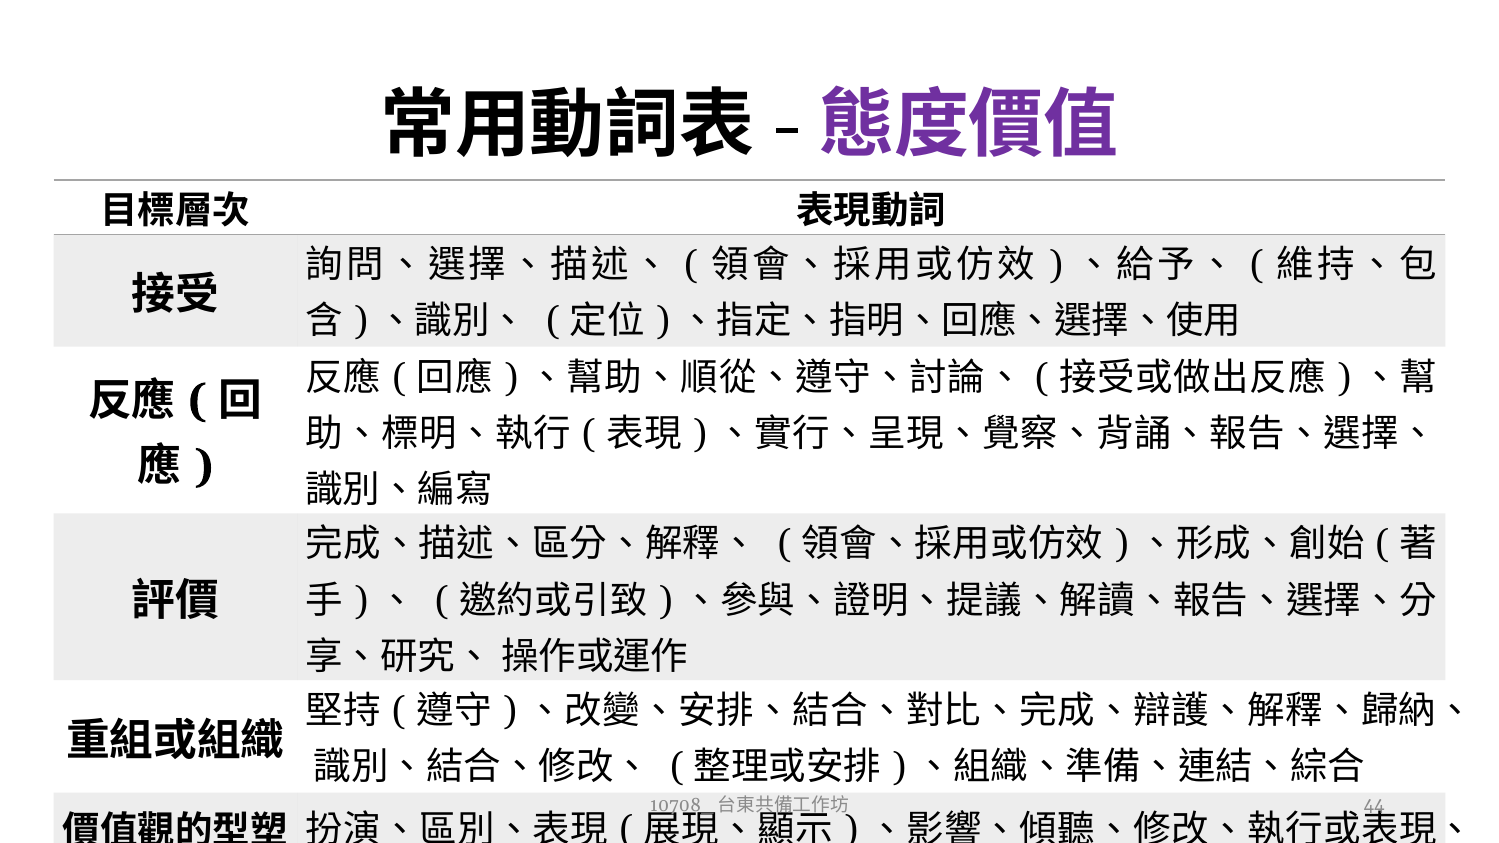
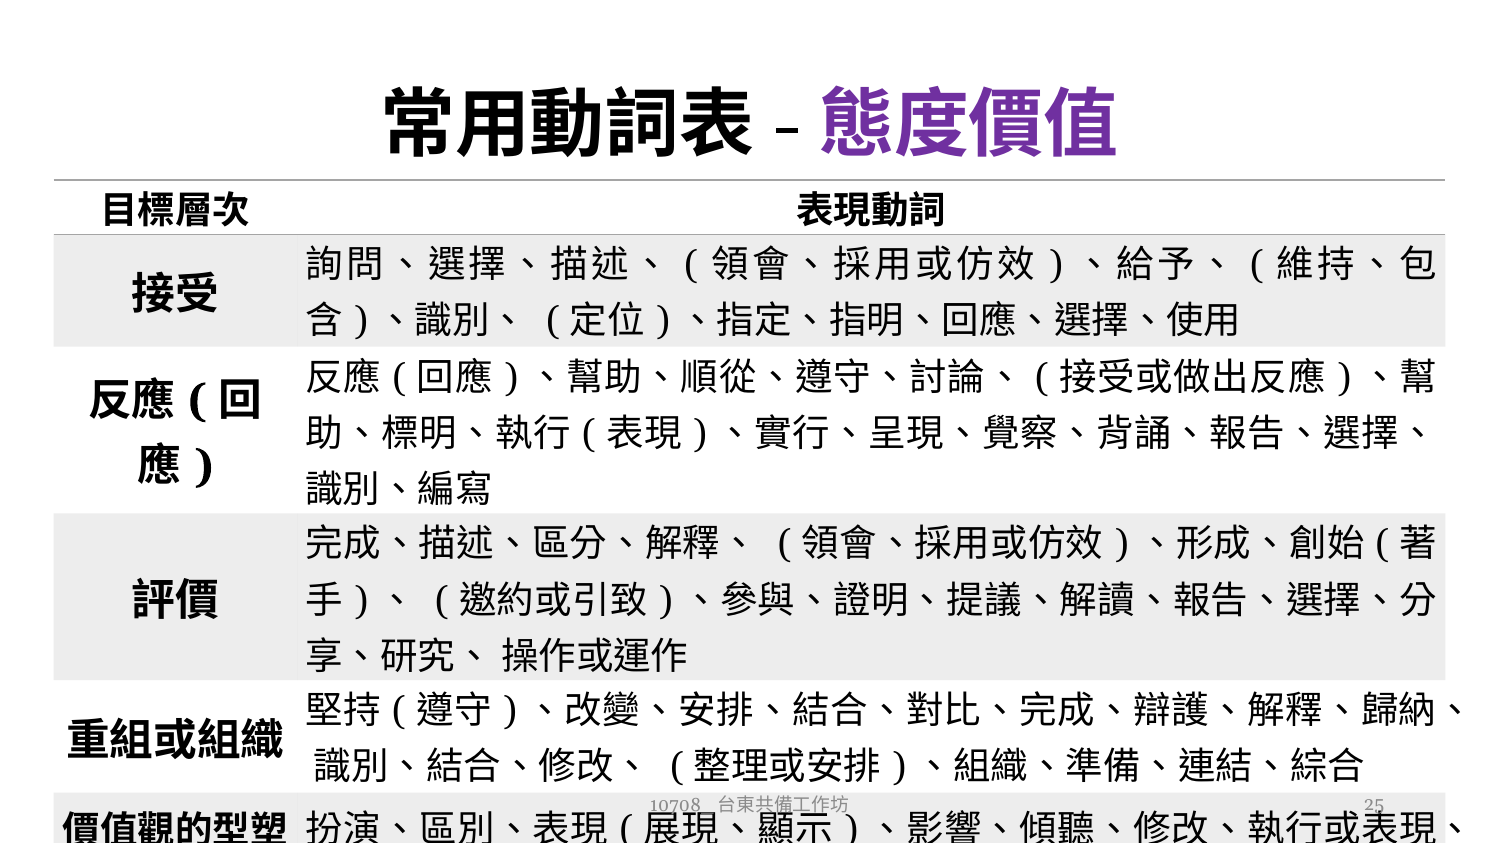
44: 44 -> 25 (1374, 805)
